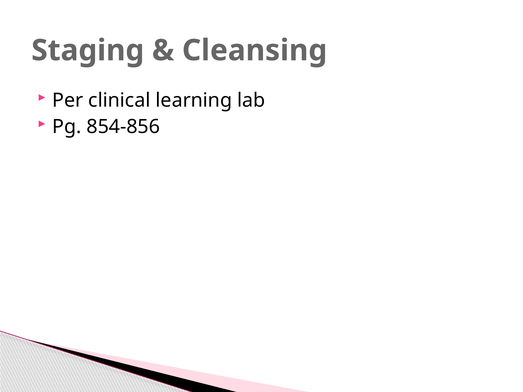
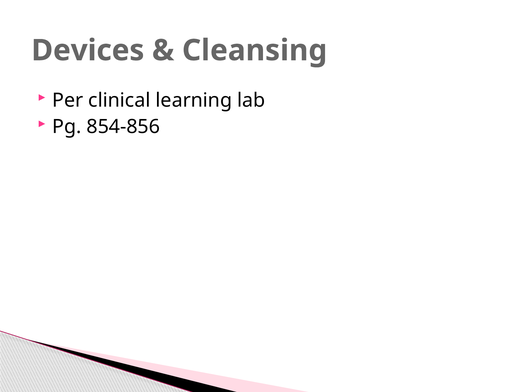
Staging: Staging -> Devices (88, 50)
